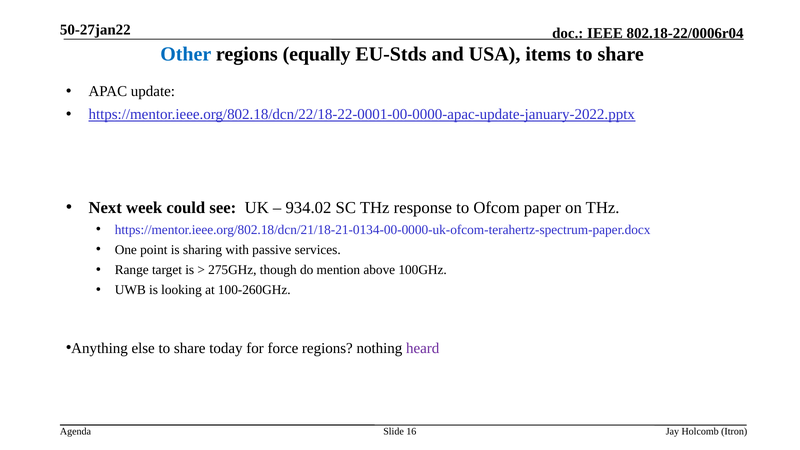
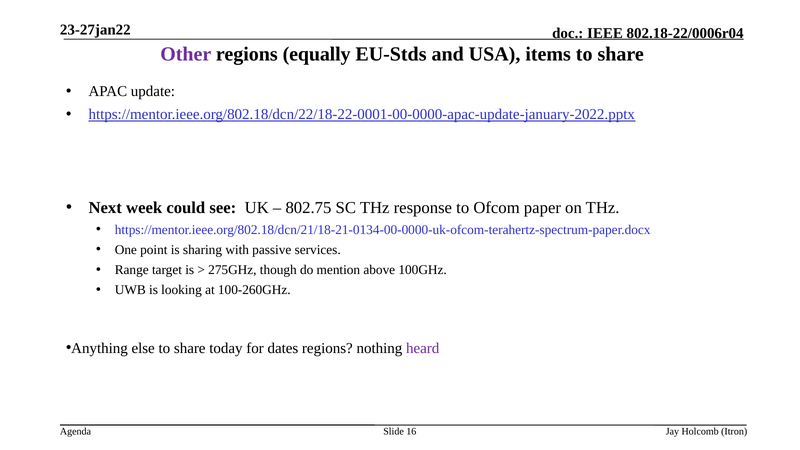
50-27jan22: 50-27jan22 -> 23-27jan22 (95, 30)
Other colour: blue -> purple (186, 54)
934.02: 934.02 -> 802.75 (308, 208)
force: force -> dates (283, 348)
